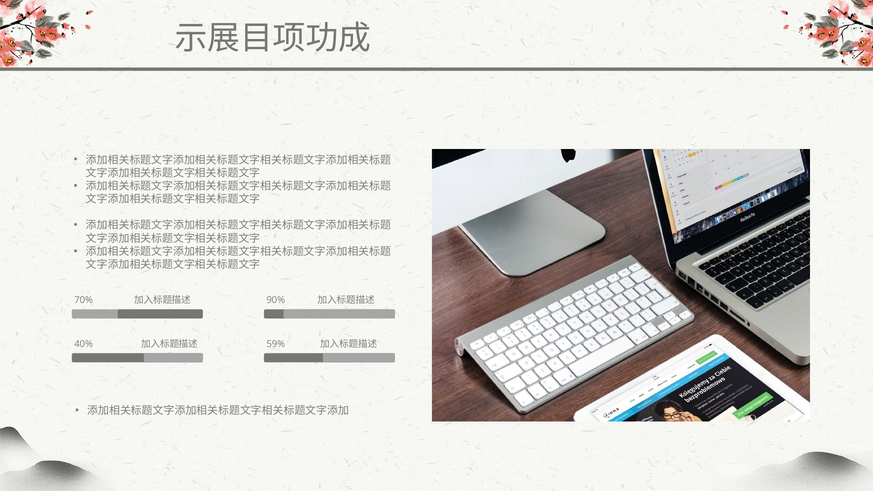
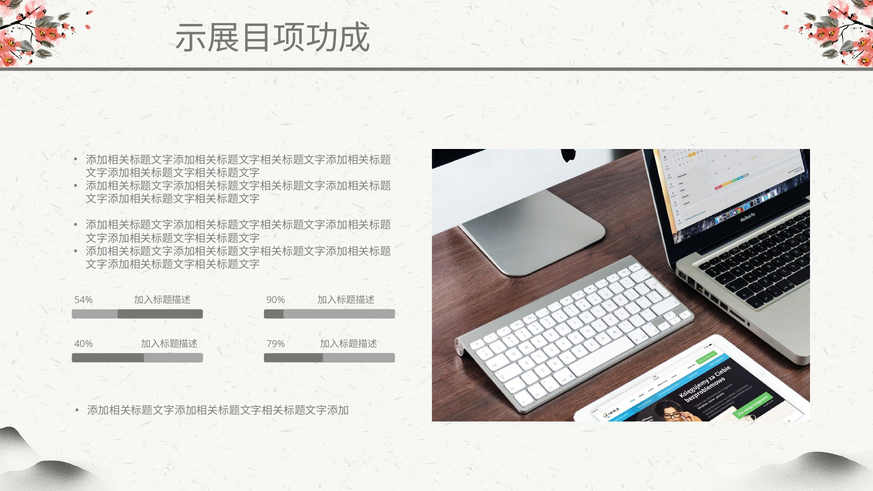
70%: 70% -> 54% (84, 300)
59%: 59% -> 79% (276, 344)
